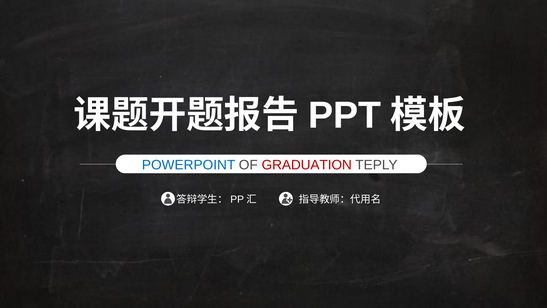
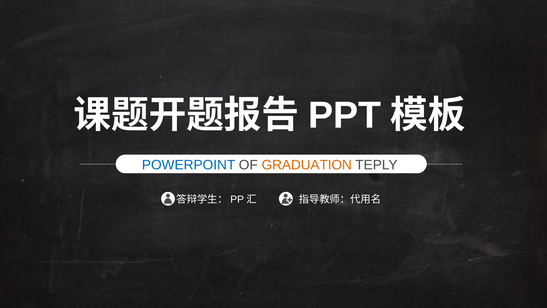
GRADUATION colour: red -> orange (307, 165)
